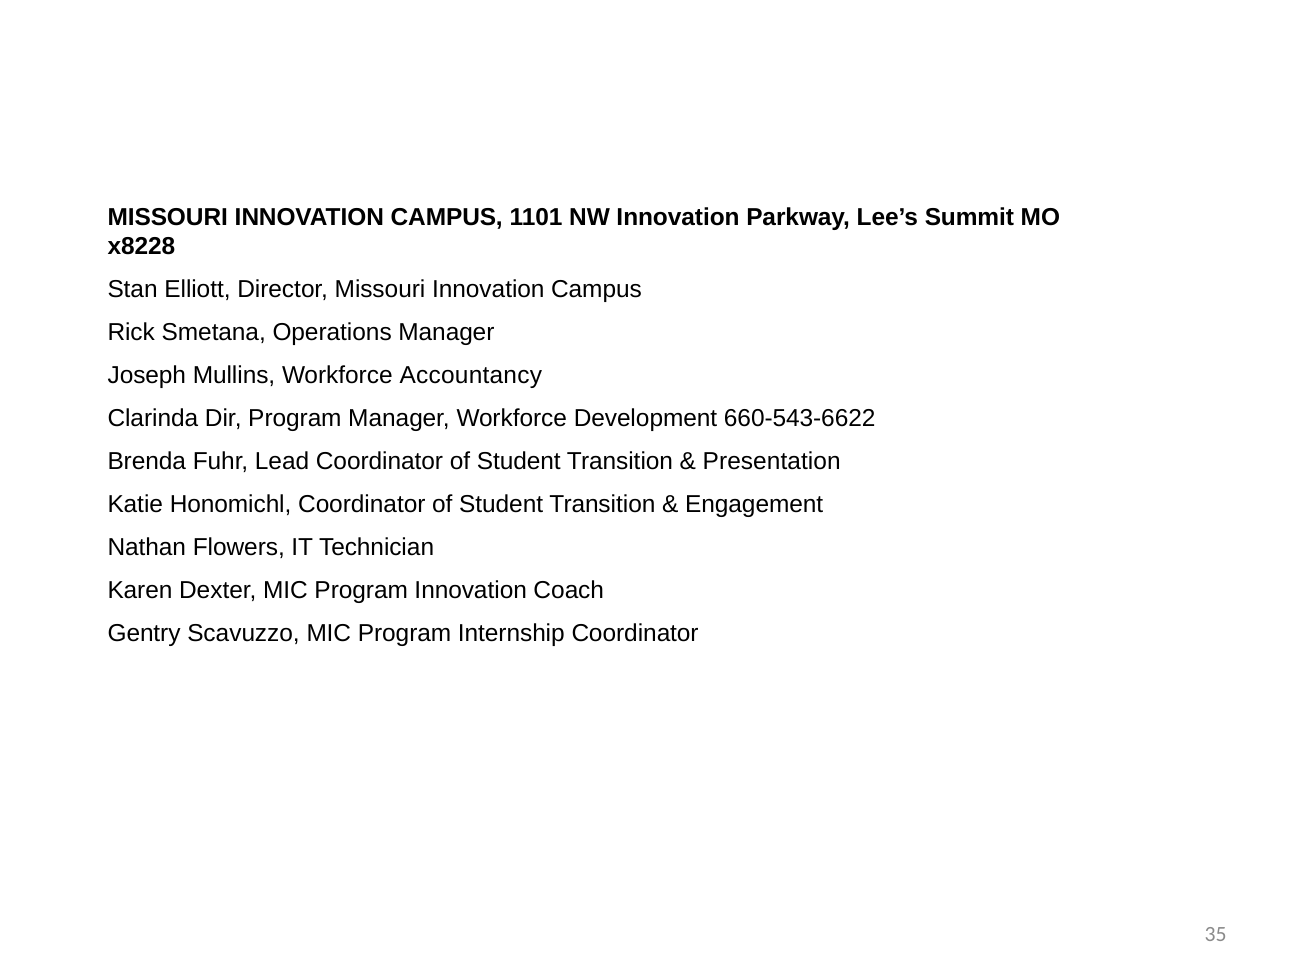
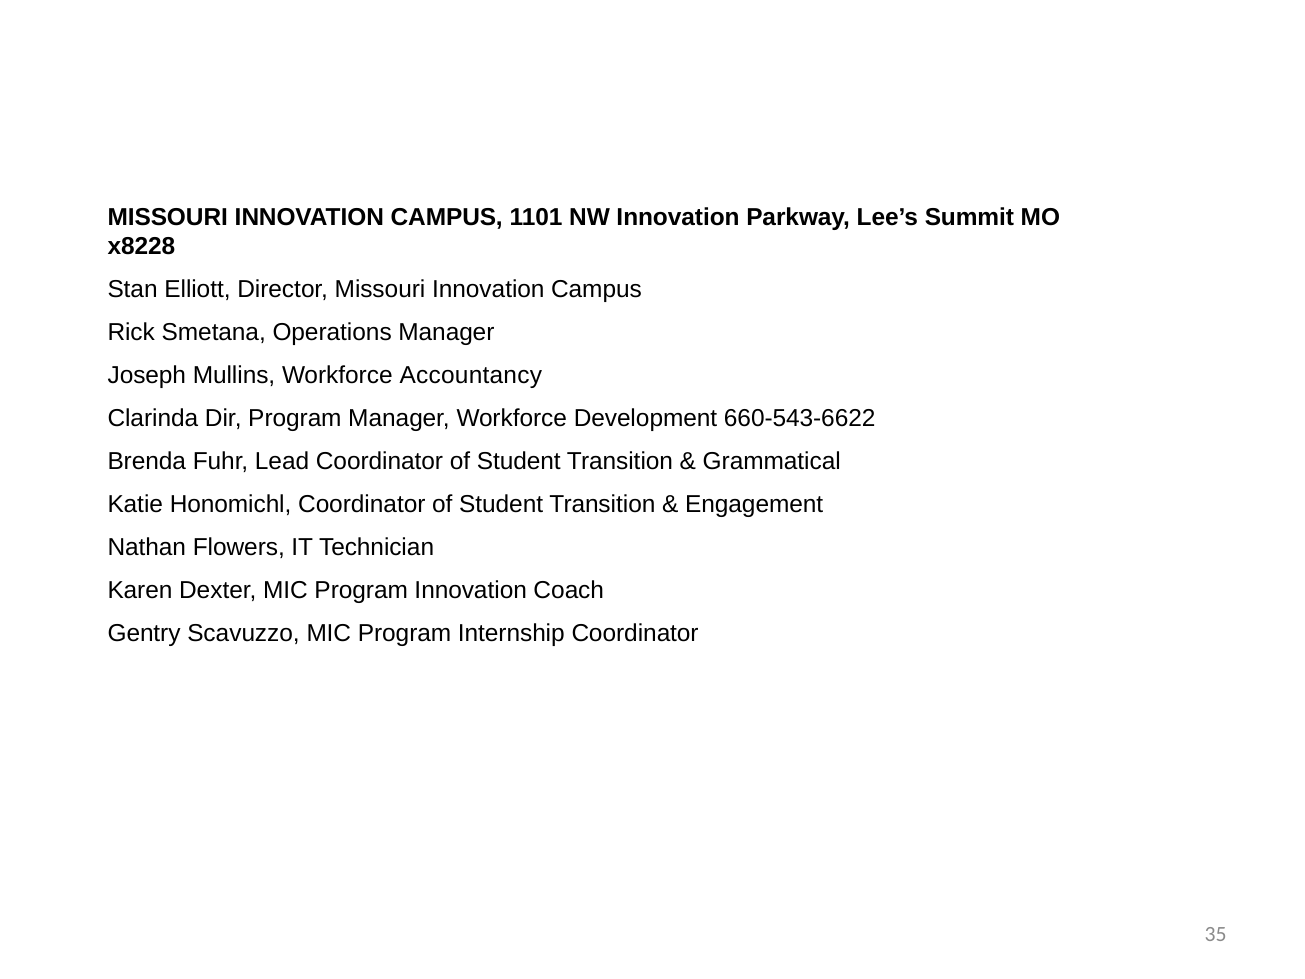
Presentation: Presentation -> Grammatical (772, 461)
